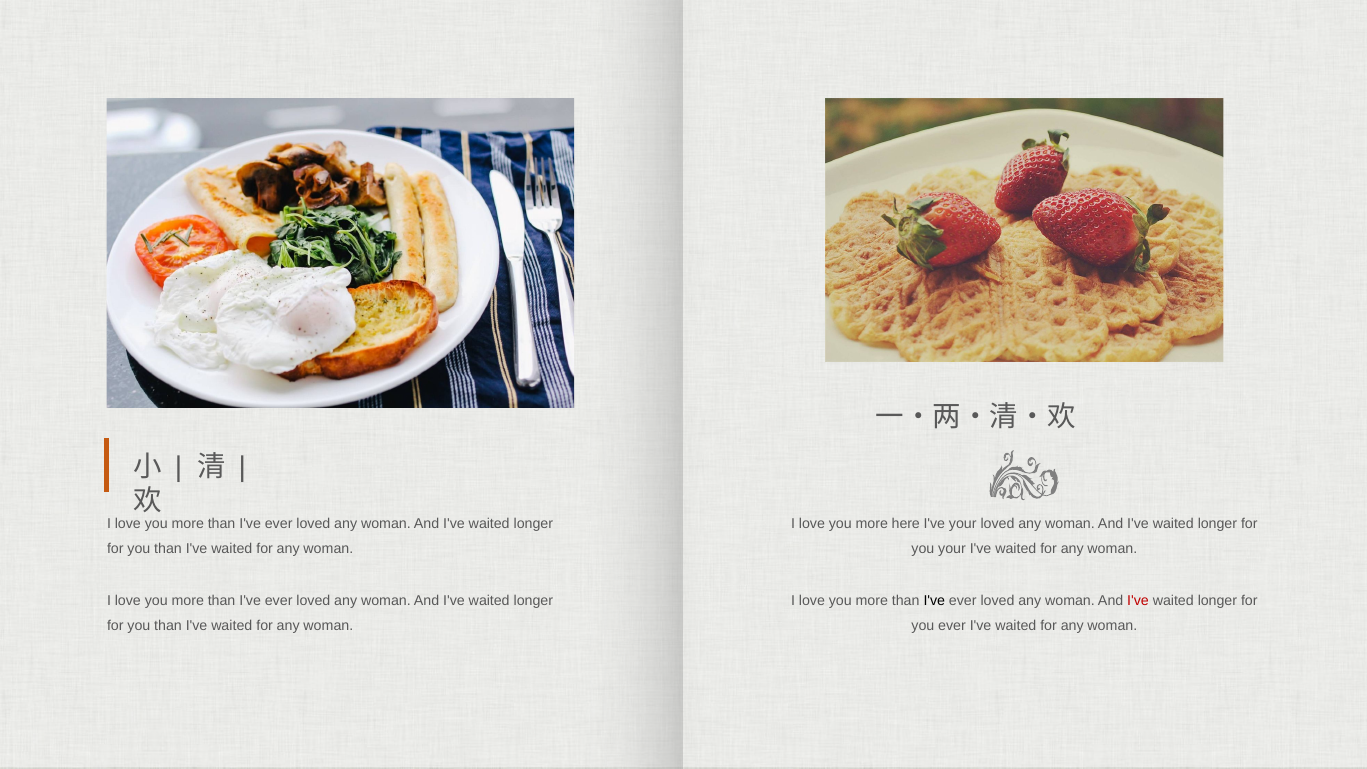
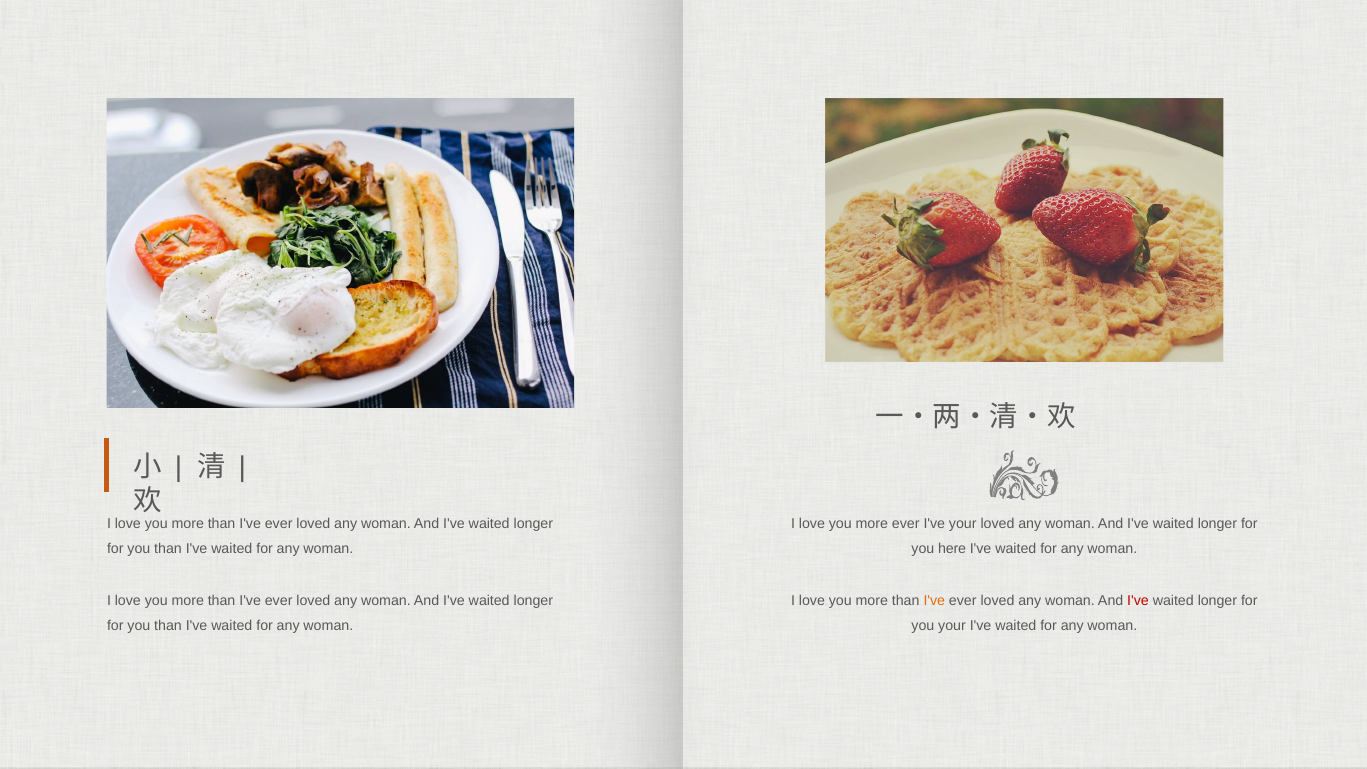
more here: here -> ever (906, 523)
you your: your -> here (952, 549)
I've colour: black -> orange (934, 600)
you ever: ever -> your (952, 626)
